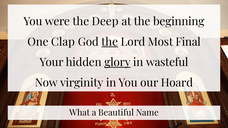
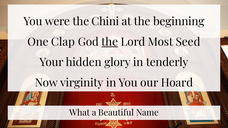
Deep: Deep -> Chini (105, 21)
Final: Final -> Seed (188, 42)
glory underline: present -> none (117, 63)
wasteful: wasteful -> tenderly (167, 63)
